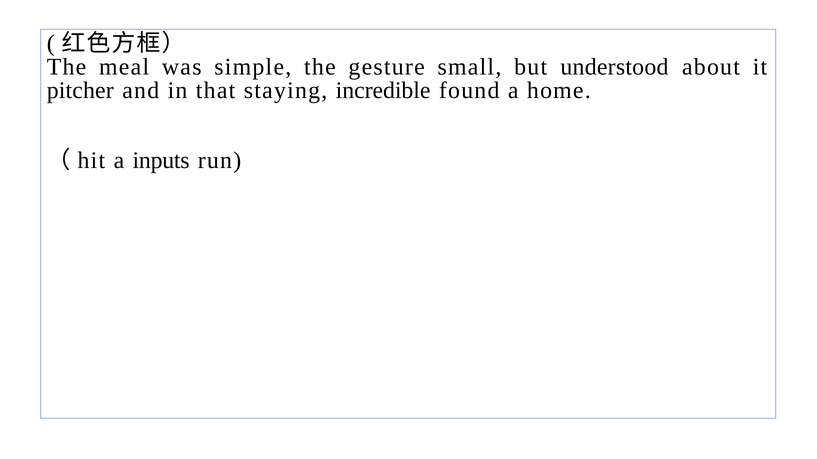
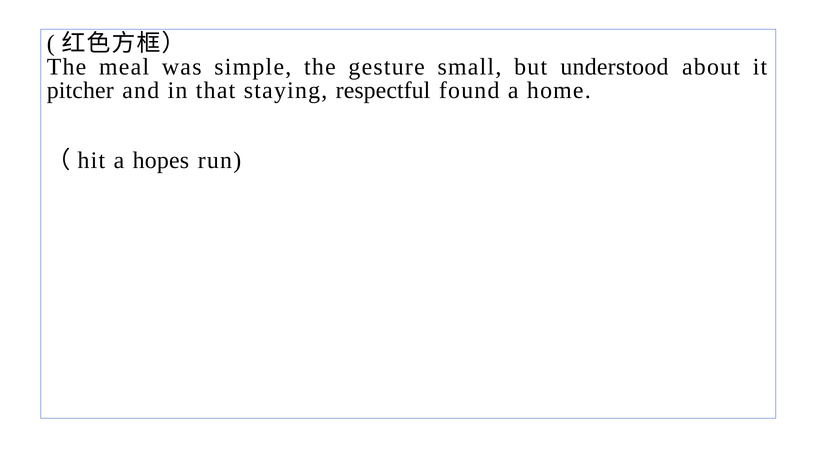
incredible: incredible -> respectful (383, 90)
inputs: inputs -> hopes (161, 161)
